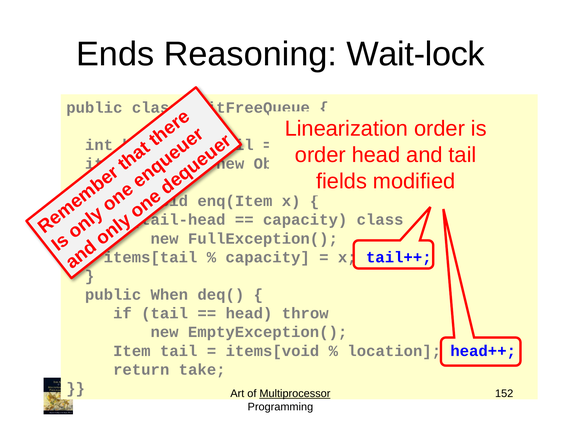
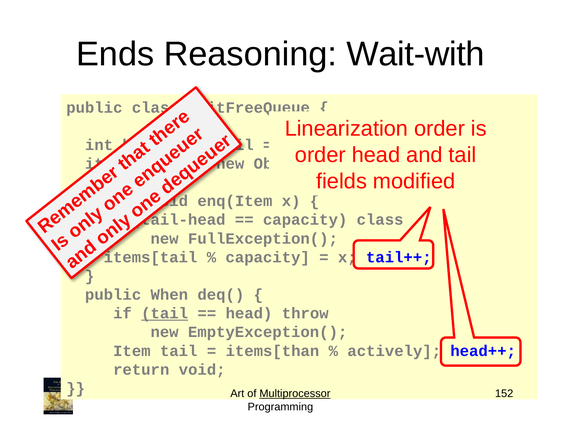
Wait-lock: Wait-lock -> Wait-with (416, 54)
tail underline: none -> present (165, 313)
items[void: items[void -> items[than (272, 351)
location: location -> actively (394, 351)
return take: take -> void (202, 369)
